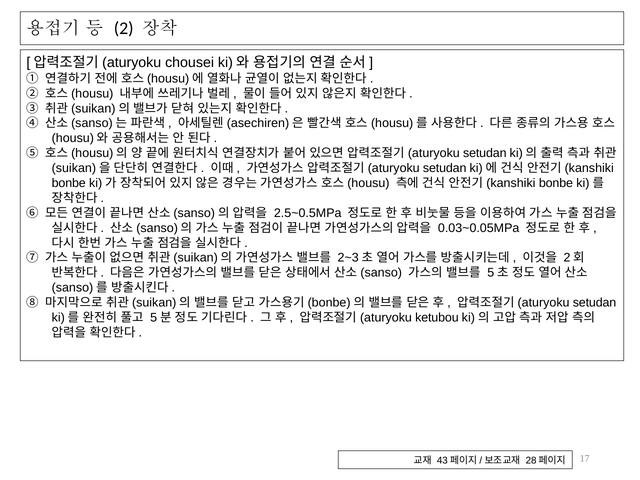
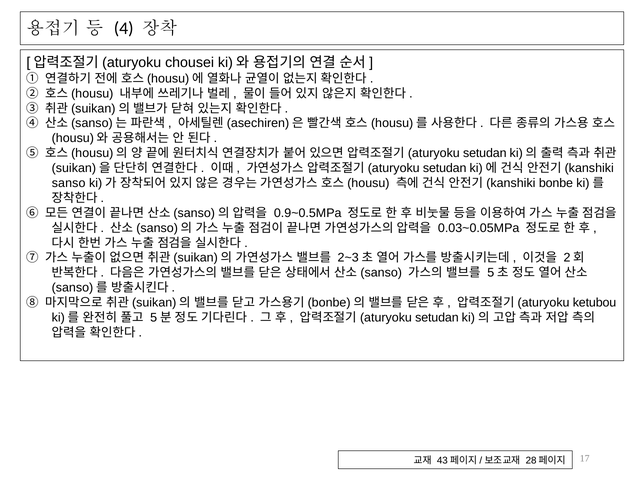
2: 2 -> 4 (124, 28)
bonbe: bonbe -> sanso (69, 183)
2.5~0.5MPa: 2.5~0.5MPa -> 0.9~0.5MPa (308, 213)
setudan: setudan -> ketubou (595, 303)
ketubou: ketubou -> setudan (437, 318)
